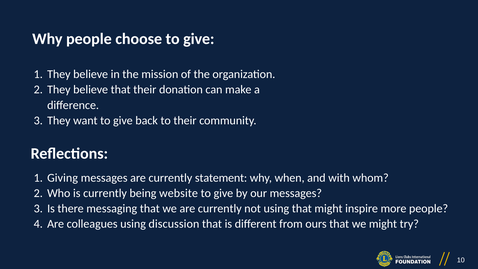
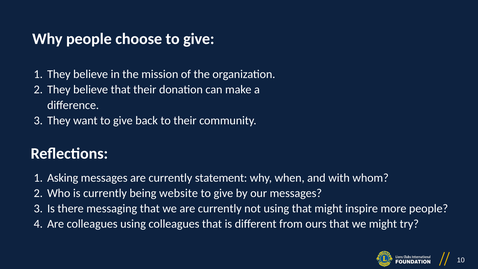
Giving: Giving -> Asking (63, 178)
using discussion: discussion -> colleagues (174, 224)
